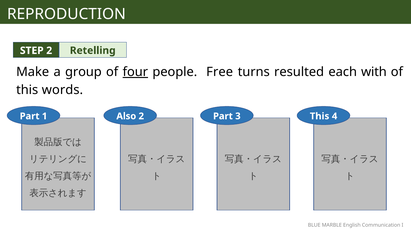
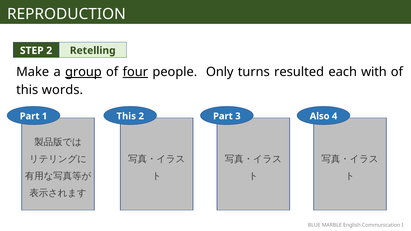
group underline: none -> present (83, 72)
Free: Free -> Only (220, 72)
1 Also: Also -> This (126, 116)
2 This: This -> Also (320, 116)
